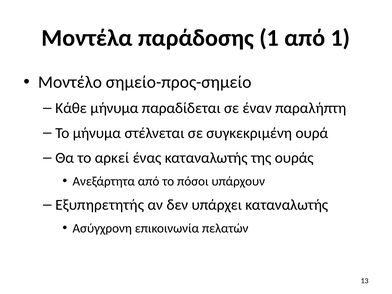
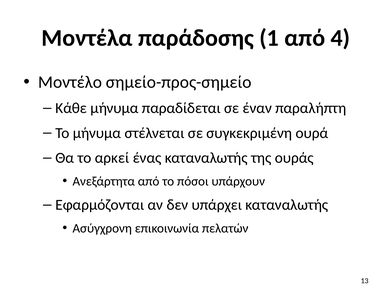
από 1: 1 -> 4 (340, 38)
Εξυπηρετητής: Εξυπηρετητής -> Εφαρμόζονται (100, 205)
